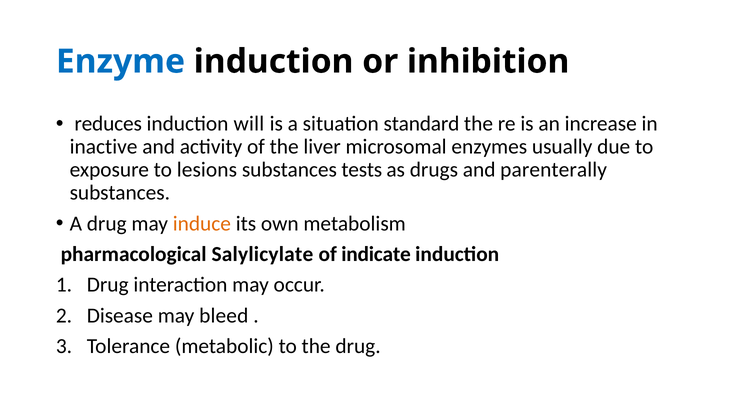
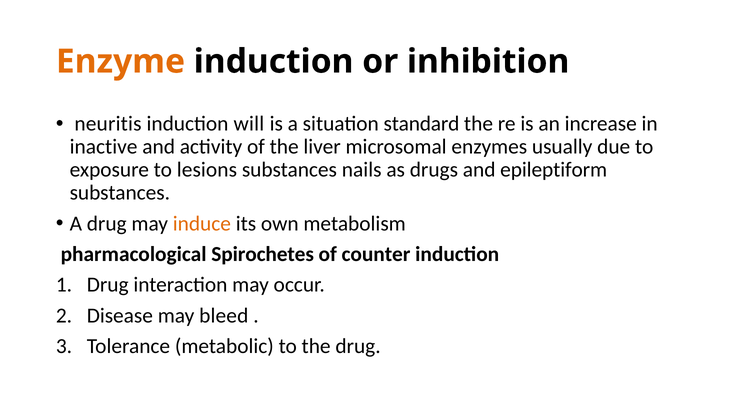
Enzyme colour: blue -> orange (120, 62)
reduces: reduces -> neuritis (108, 124)
tests: tests -> nails (362, 170)
parenterally: parenterally -> epileptiform (554, 170)
Salylicylate: Salylicylate -> Spirochetes (263, 254)
indicate: indicate -> counter (376, 254)
